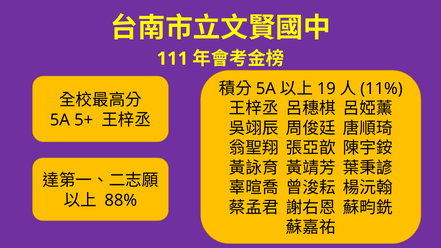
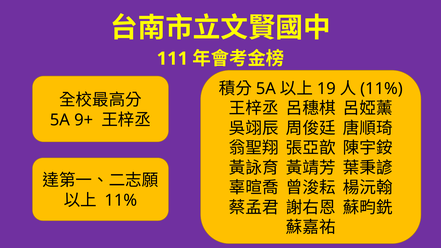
5+: 5+ -> 9+ (84, 120)
88%: 88% -> 11% (121, 200)
